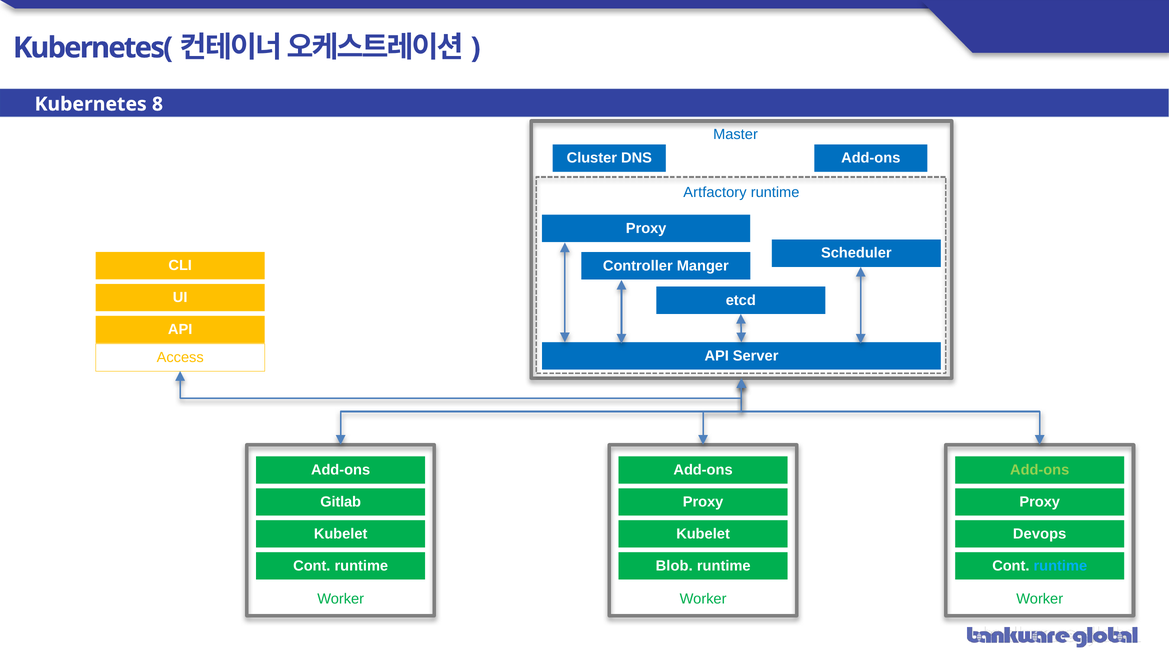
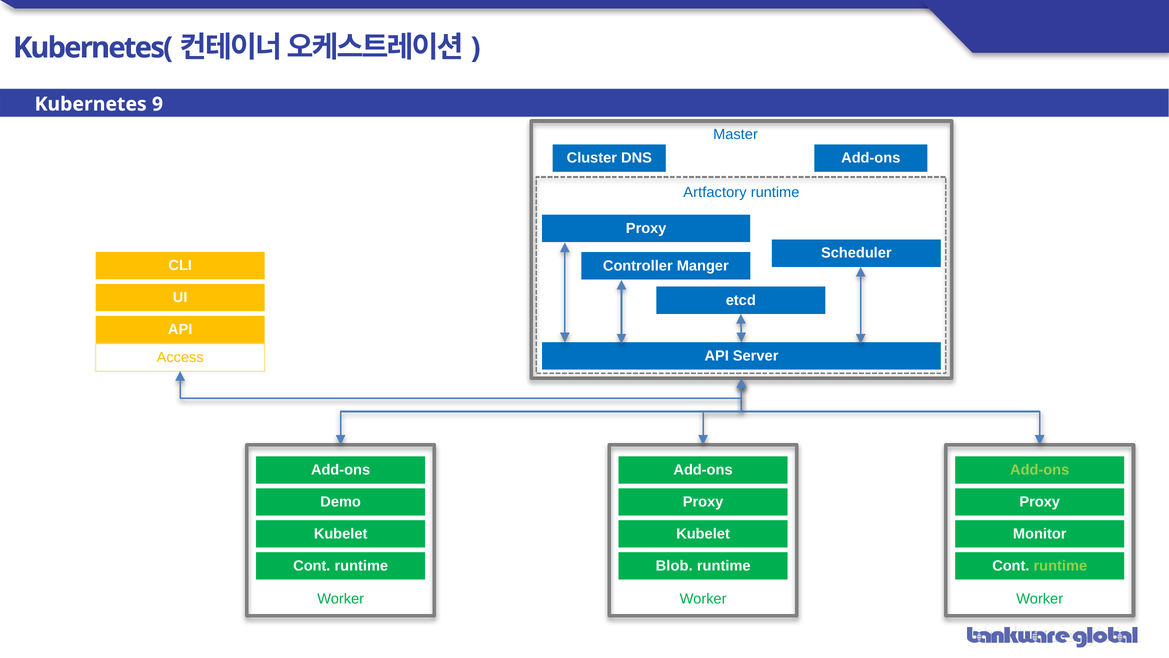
8: 8 -> 9 (157, 104)
Gitlab: Gitlab -> Demo (341, 502)
Devops: Devops -> Monitor (1040, 533)
runtime colour: light blue -> light green (1060, 565)
